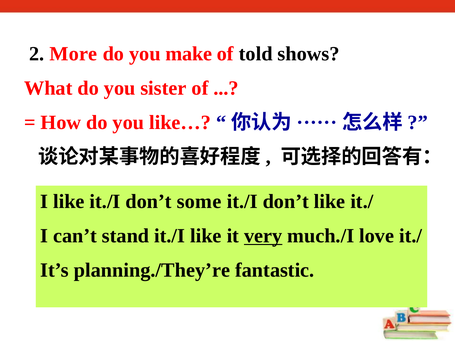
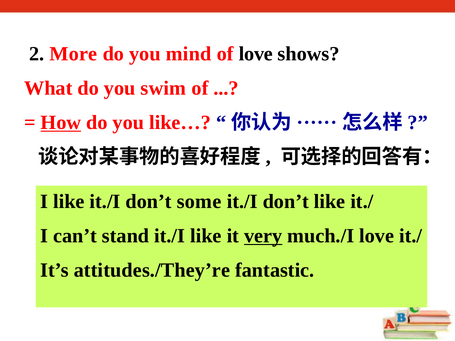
make: make -> mind (189, 54)
of told: told -> love (256, 54)
sister: sister -> swim (163, 88)
How underline: none -> present (61, 123)
planning./They’re: planning./They’re -> attitudes./They’re (152, 270)
